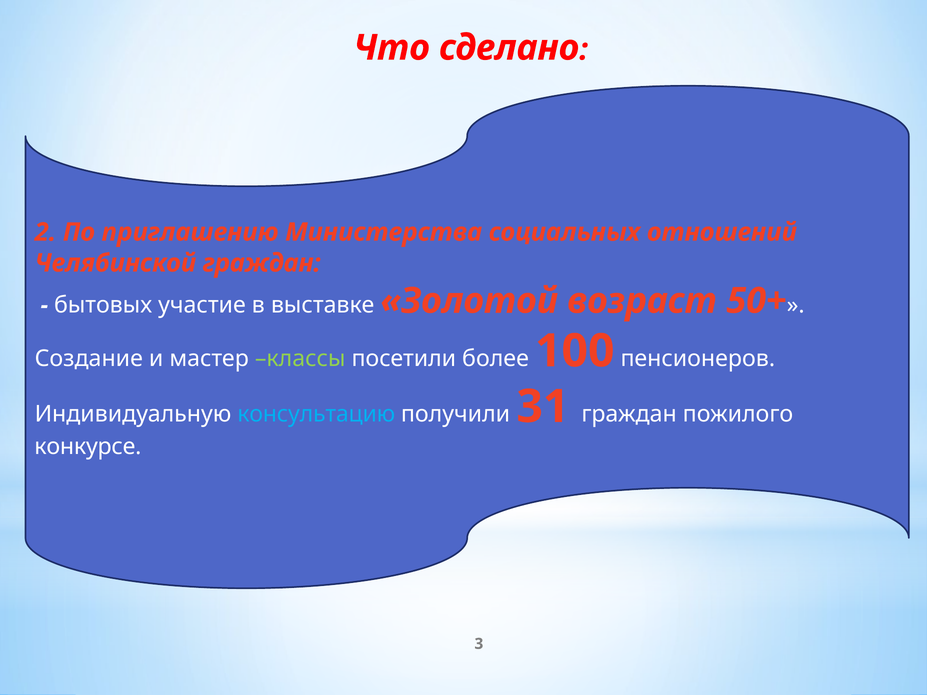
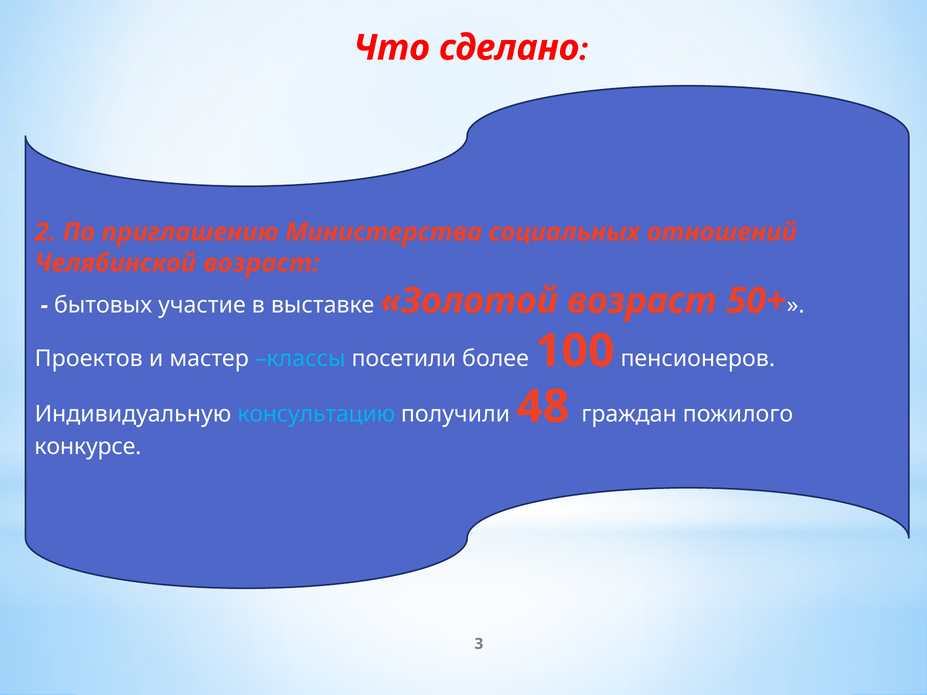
Челябинской граждан: граждан -> возраст (262, 263)
Создание: Создание -> Проектов (89, 359)
классы colour: light green -> light blue (300, 359)
31: 31 -> 48 (543, 407)
